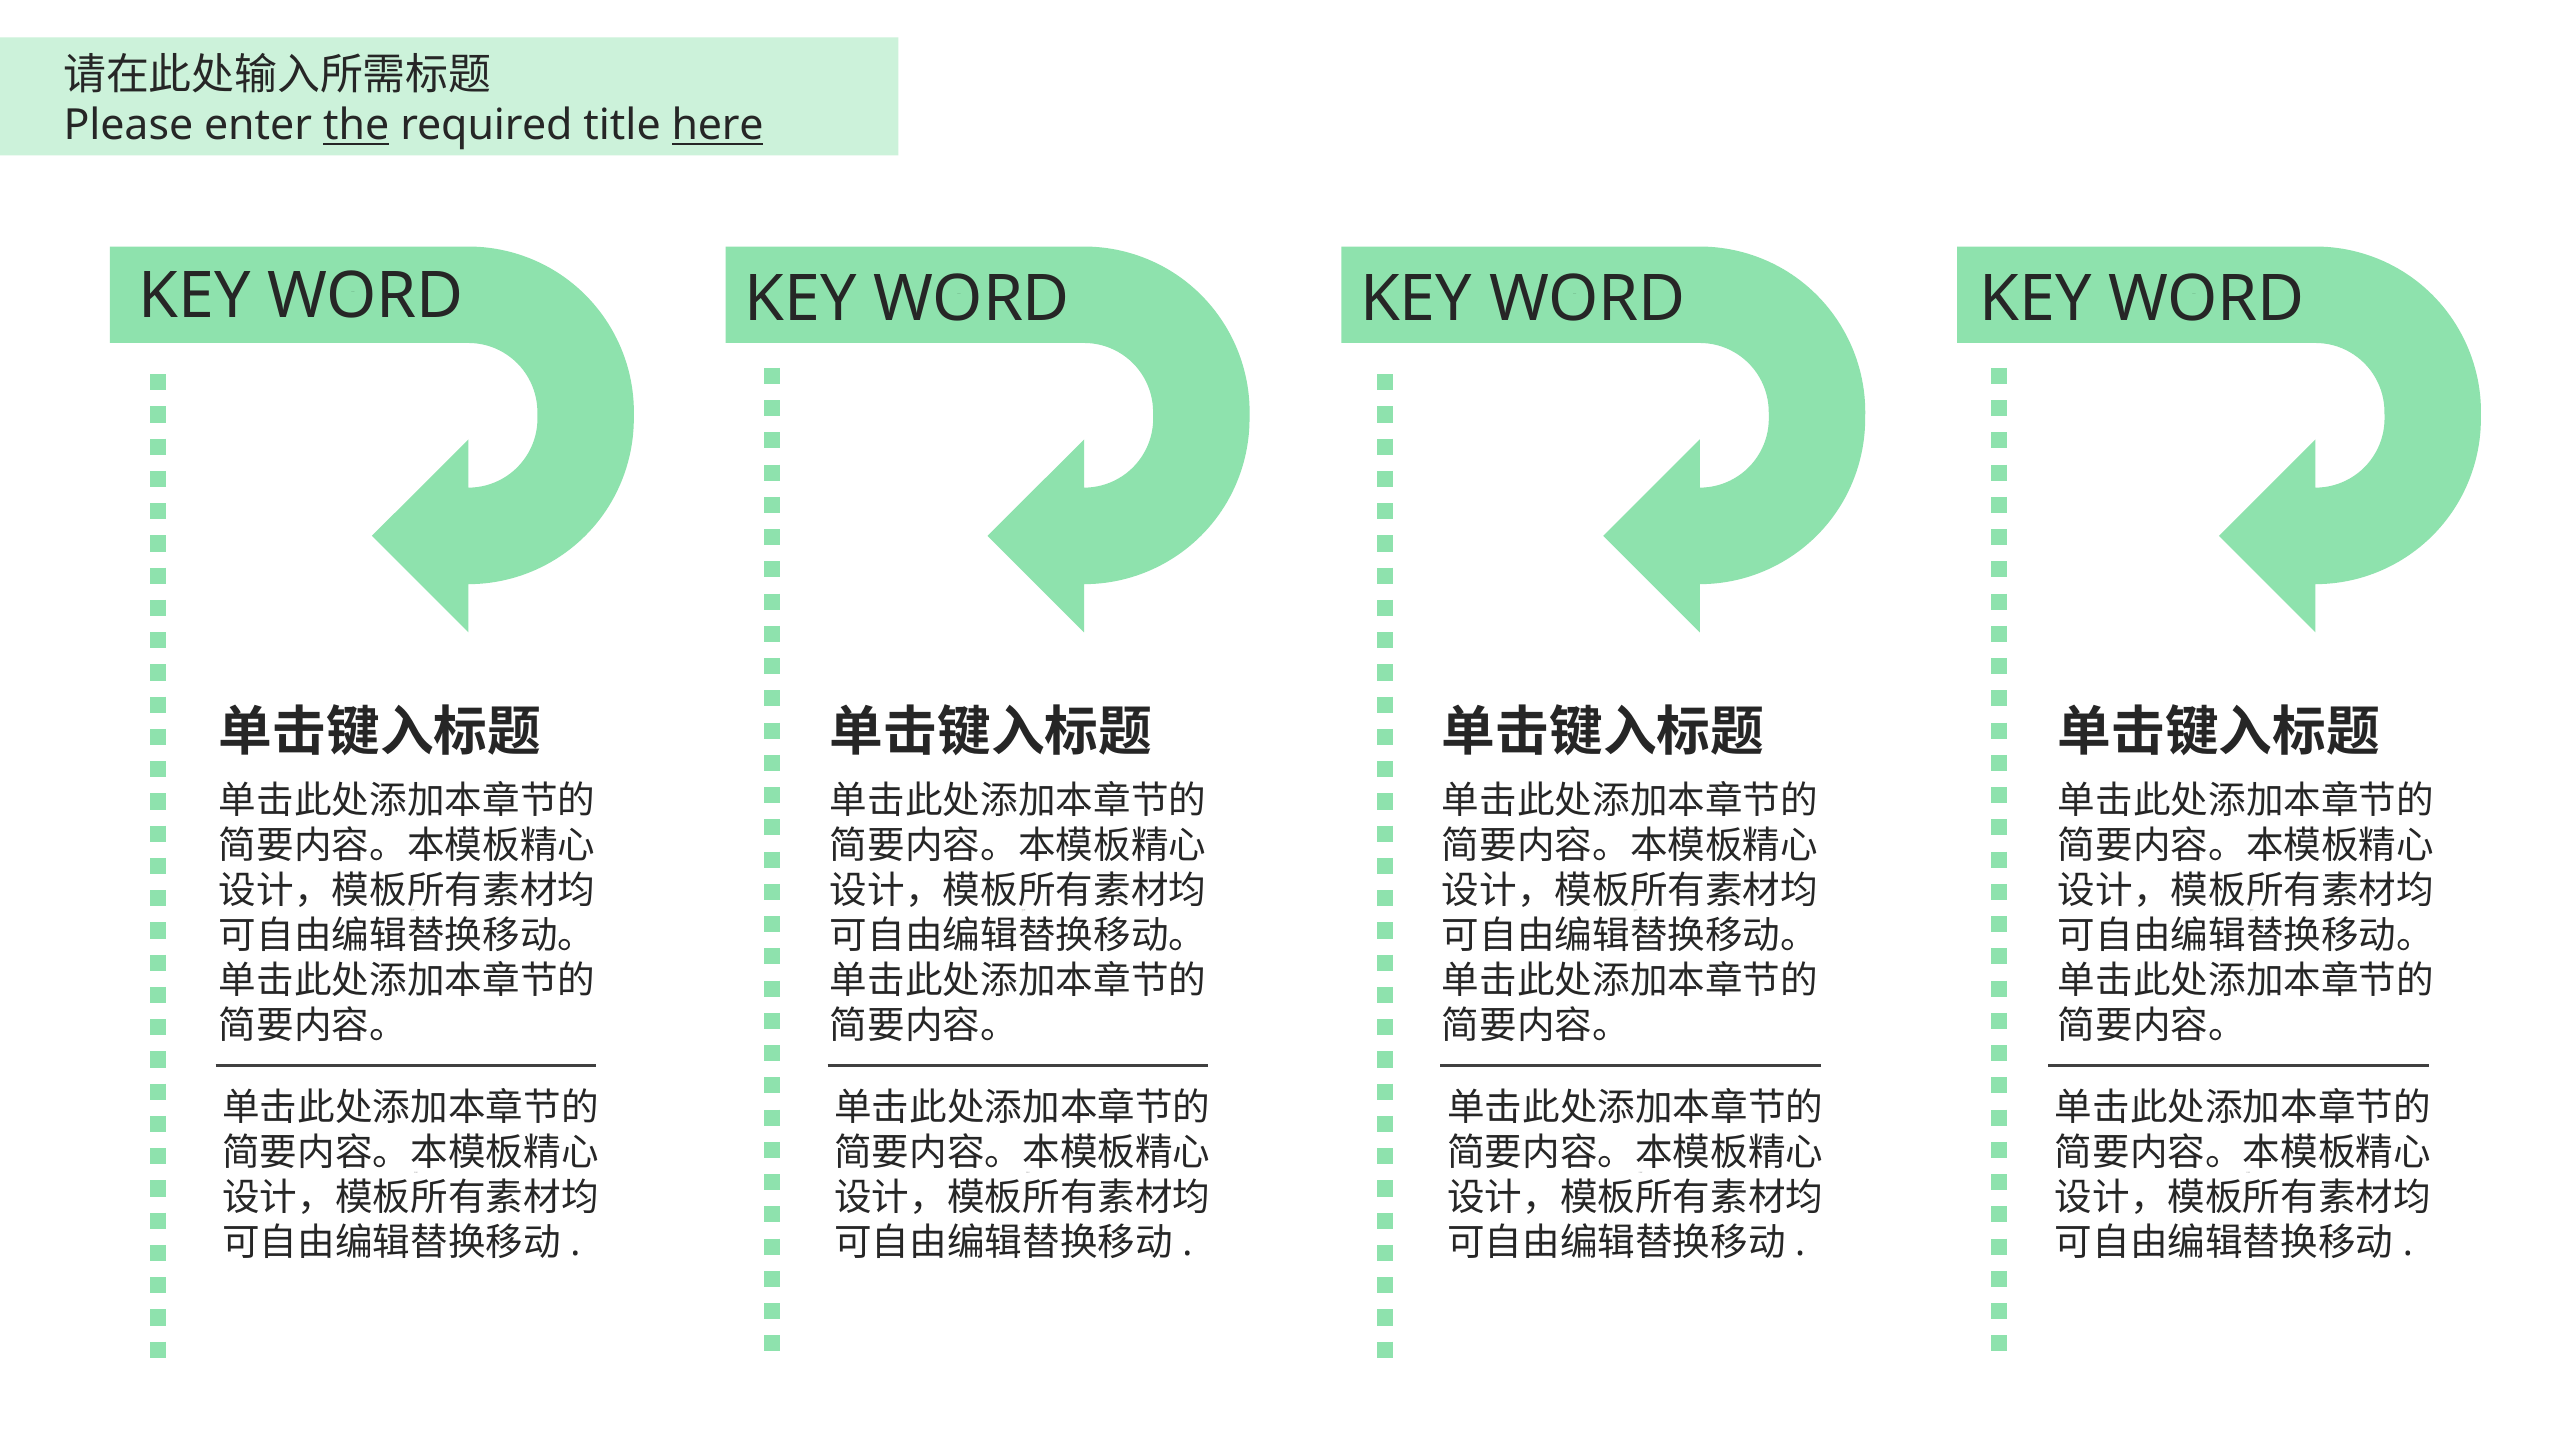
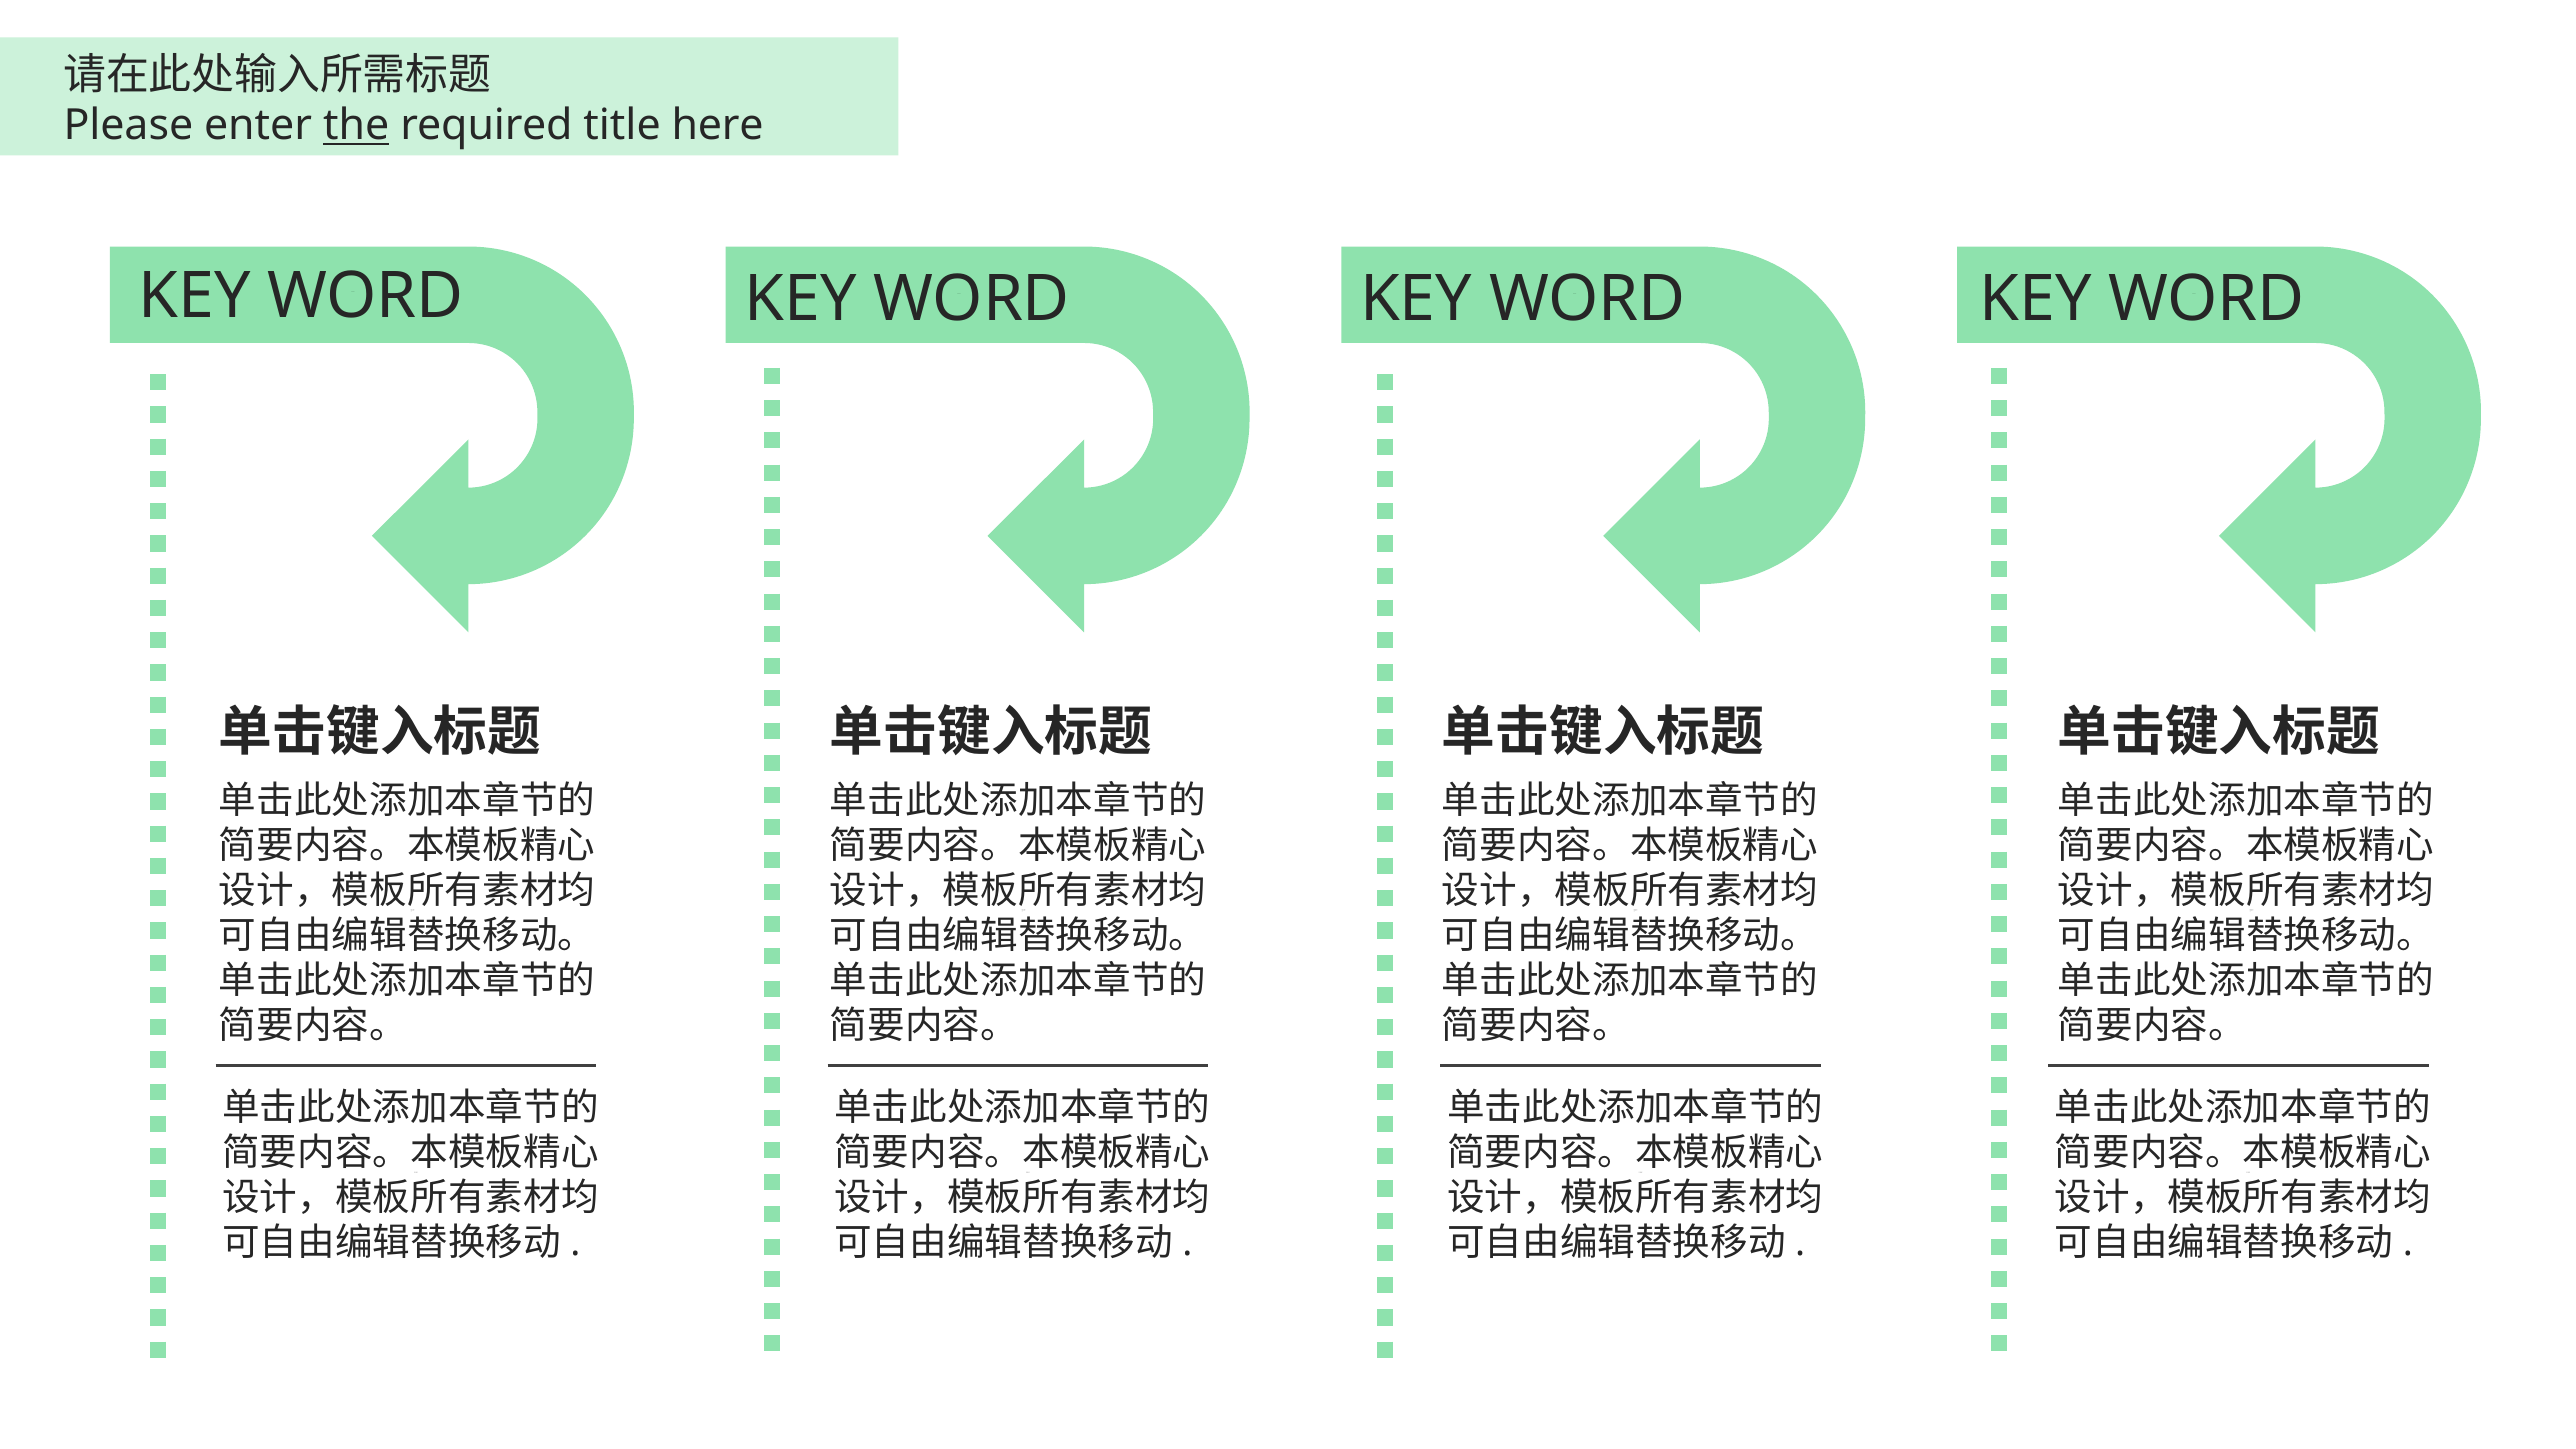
here underline: present -> none (718, 126)
